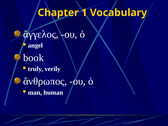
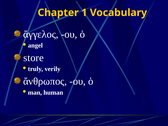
book: book -> store (34, 58)
